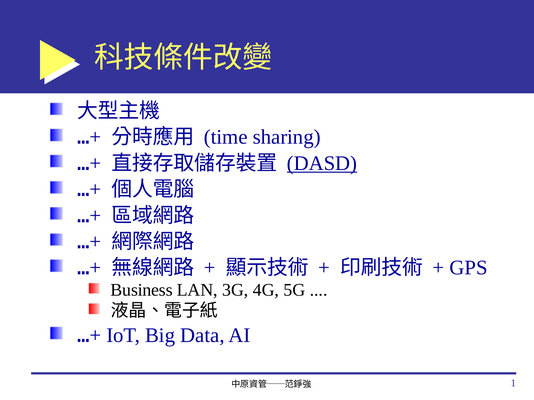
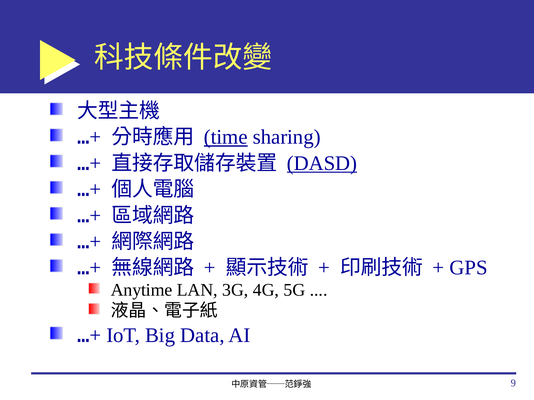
time underline: none -> present (226, 137)
Business: Business -> Anytime (142, 290)
1: 1 -> 9 (513, 383)
